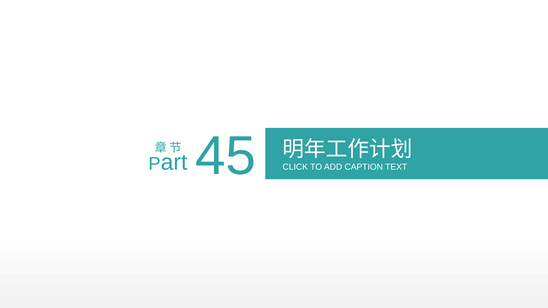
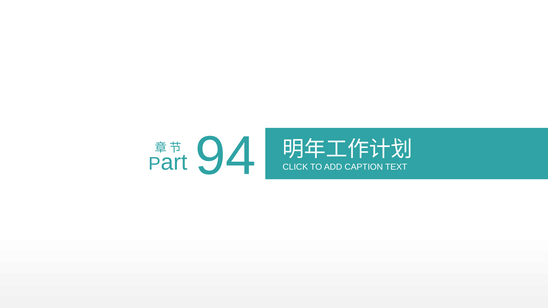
45: 45 -> 94 (226, 156)
